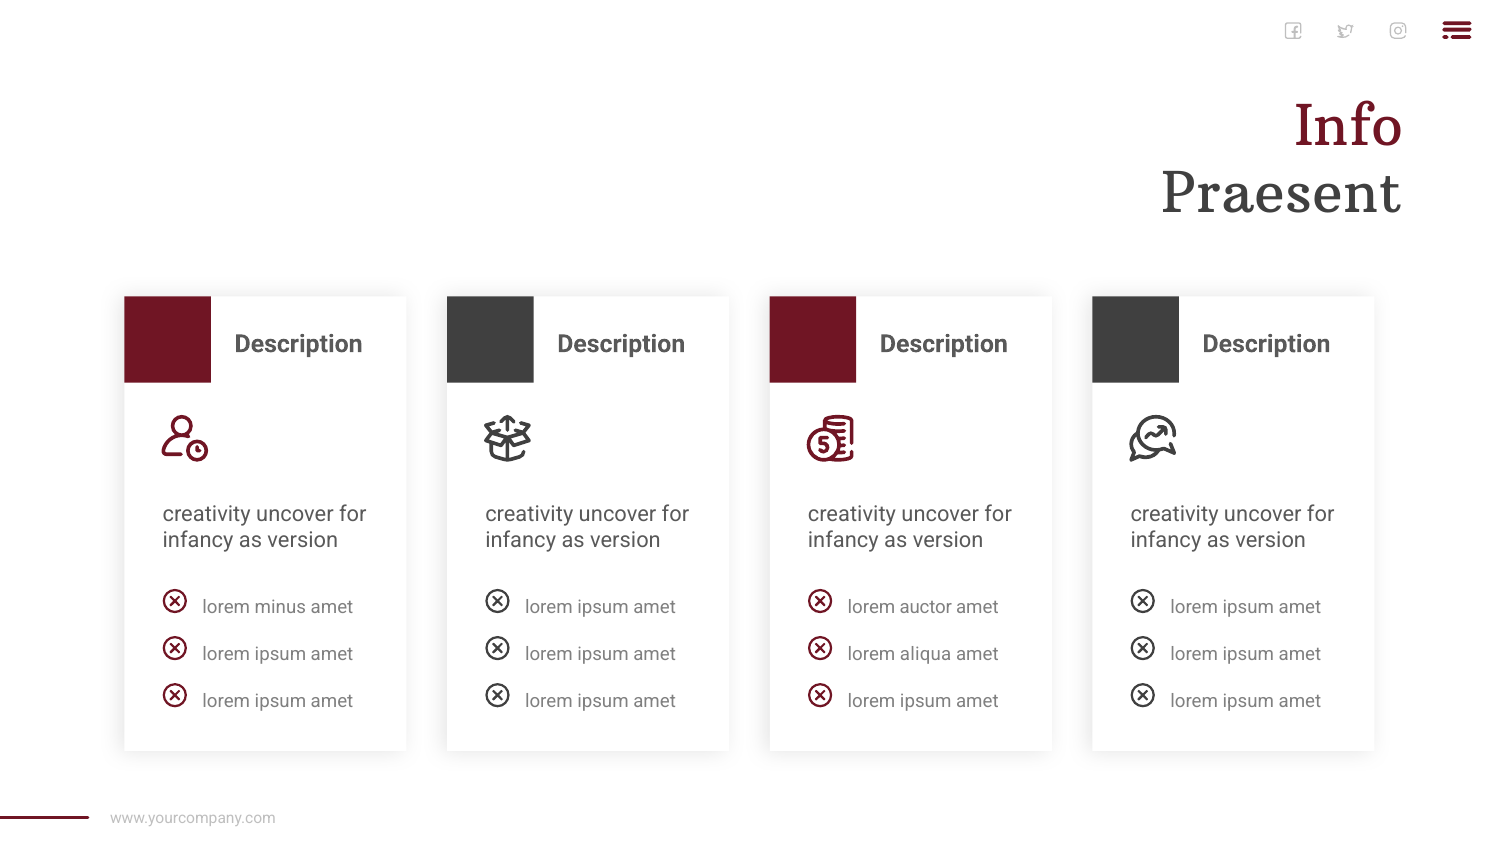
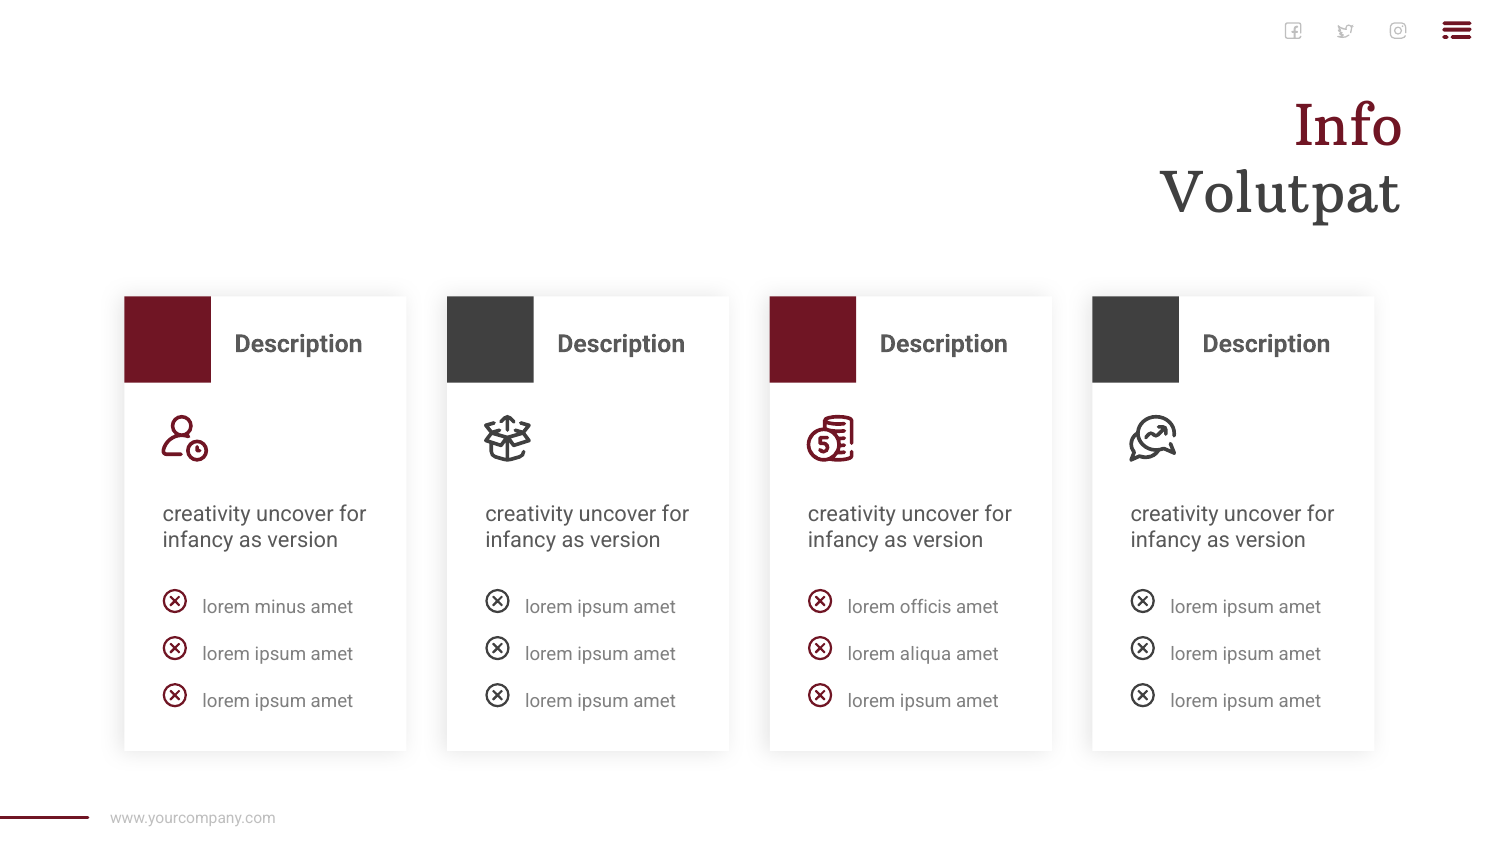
Praesent: Praesent -> Volutpat (1282, 194)
auctor: auctor -> officis (926, 607)
